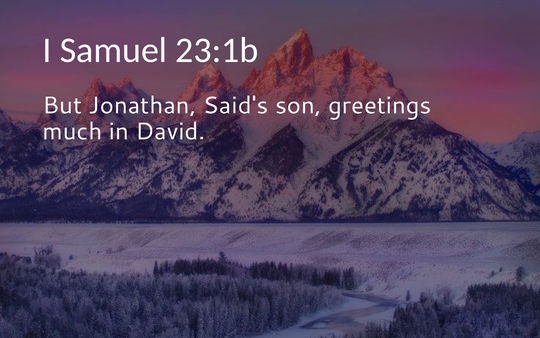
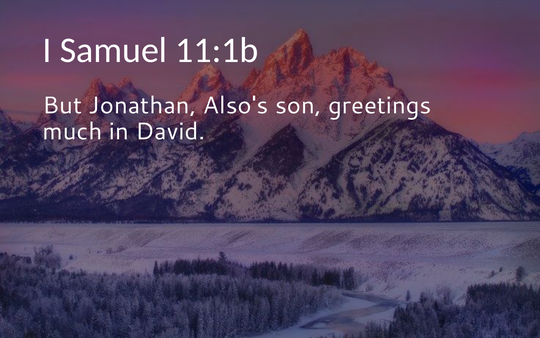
23:1b: 23:1b -> 11:1b (217, 50)
Said's: Said's -> Also's (236, 105)
